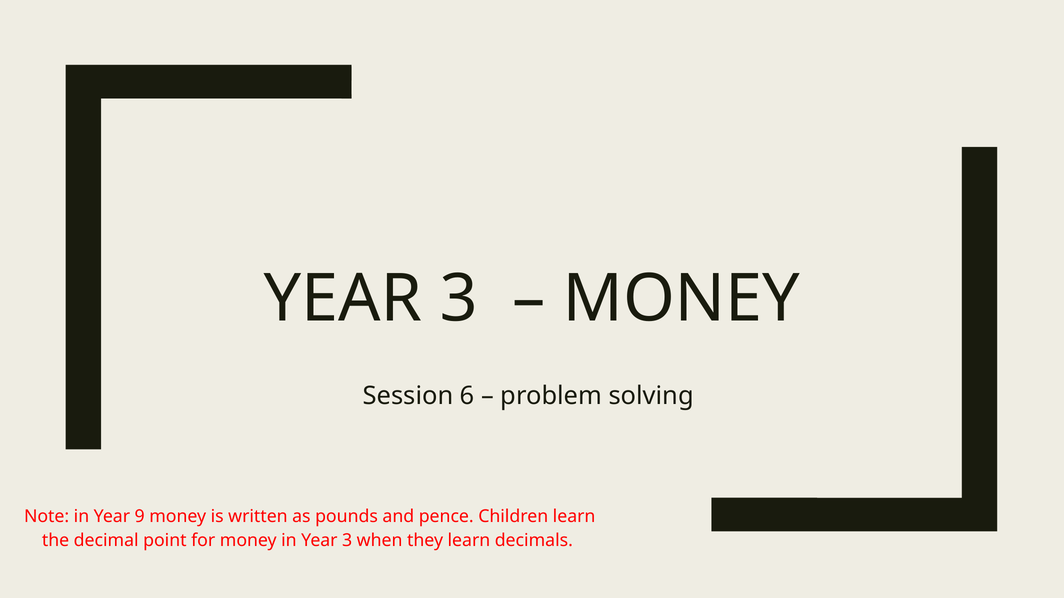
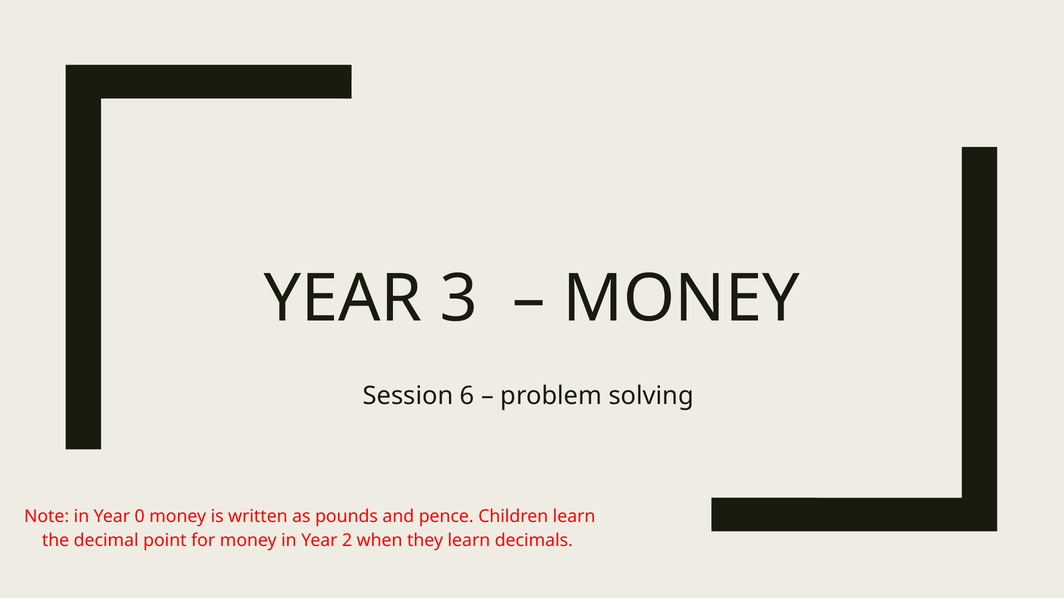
9: 9 -> 0 (140, 517)
in Year 3: 3 -> 2 (347, 541)
